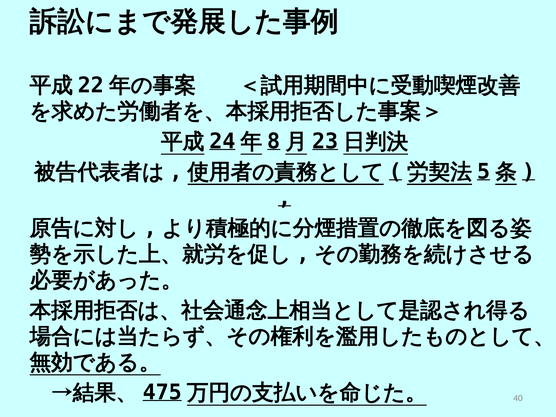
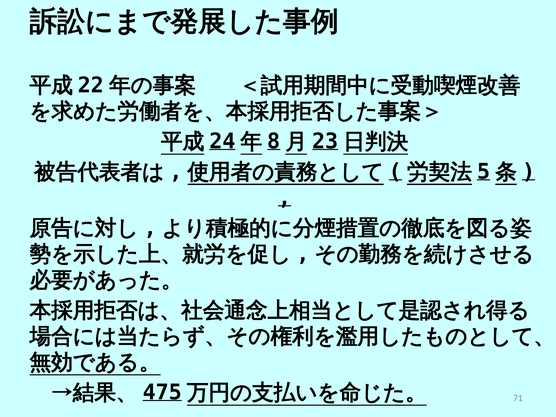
40: 40 -> 71 (518, 398)
